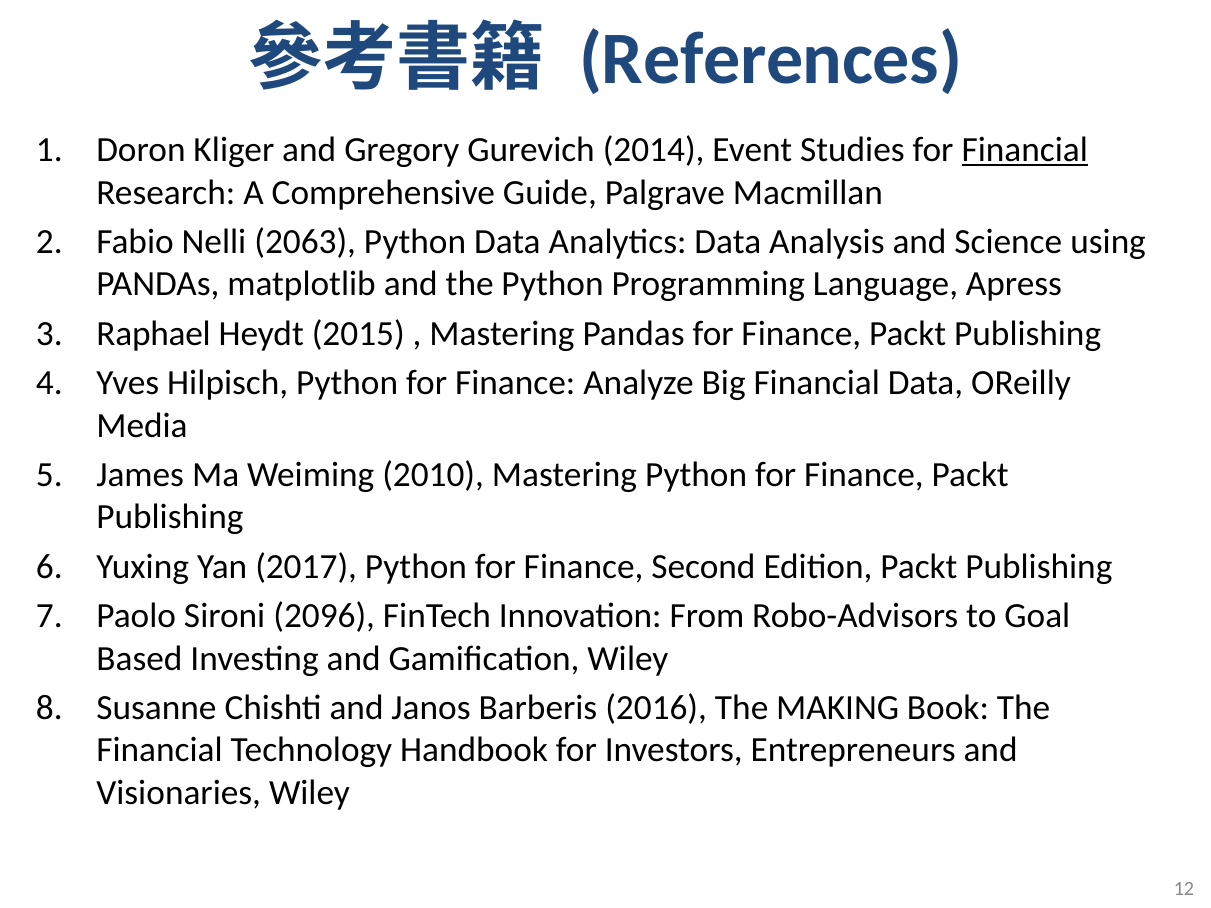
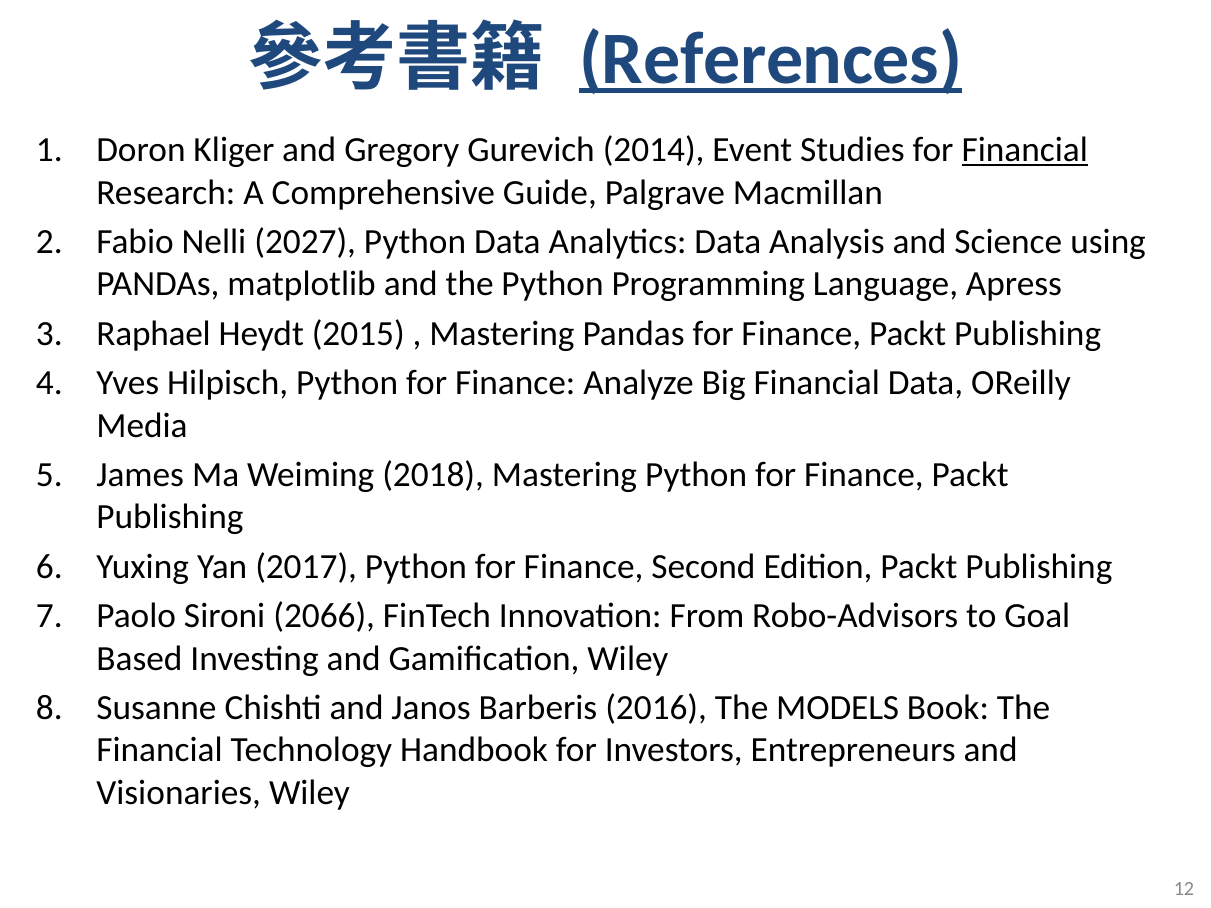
References underline: none -> present (771, 59)
2063: 2063 -> 2027 (305, 242)
2010: 2010 -> 2018 (433, 475)
2096: 2096 -> 2066 (324, 616)
MAKING: MAKING -> MODELS (838, 708)
